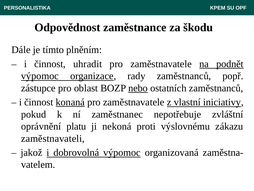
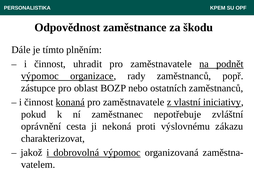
nebo underline: present -> none (138, 88)
platu: platu -> cesta (76, 126)
zaměstnavateli: zaměstnavateli -> charakterizovat (53, 138)
